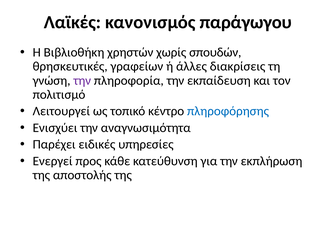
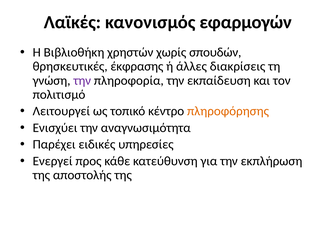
παράγωγου: παράγωγου -> εφαρμογών (246, 22)
γραφείων: γραφείων -> έκφρασης (137, 66)
πληροφόρησης colour: blue -> orange (228, 111)
